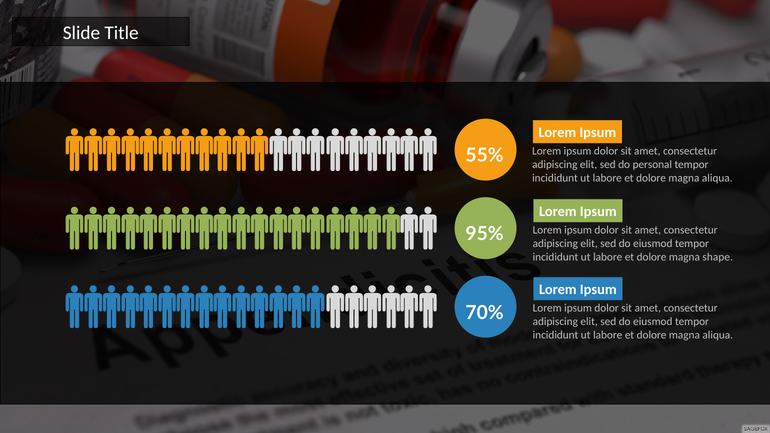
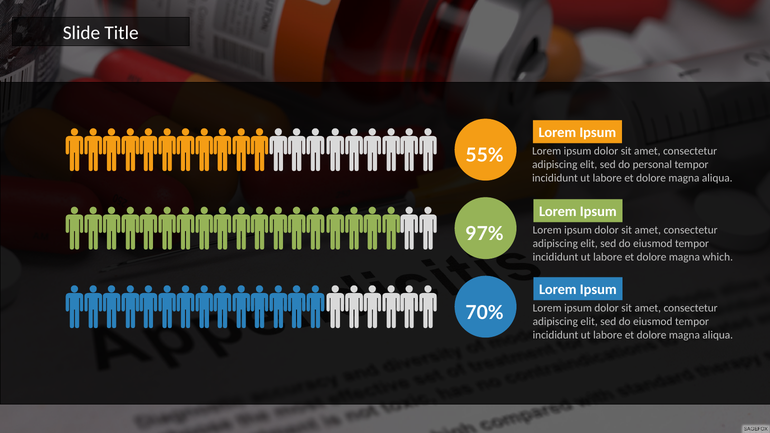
95%: 95% -> 97% (485, 234)
shape: shape -> which (718, 257)
